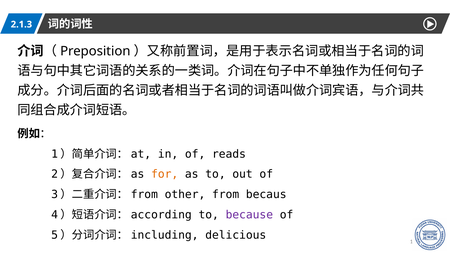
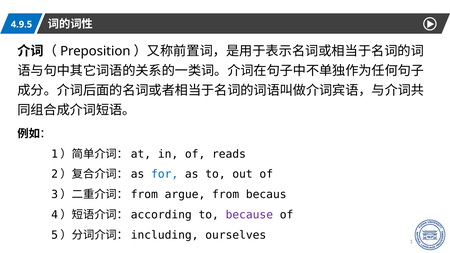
2.1.3: 2.1.3 -> 4.9.5 (21, 24)
for colour: orange -> blue (165, 174)
other: other -> argue (185, 195)
delicious: delicious -> ourselves (236, 235)
